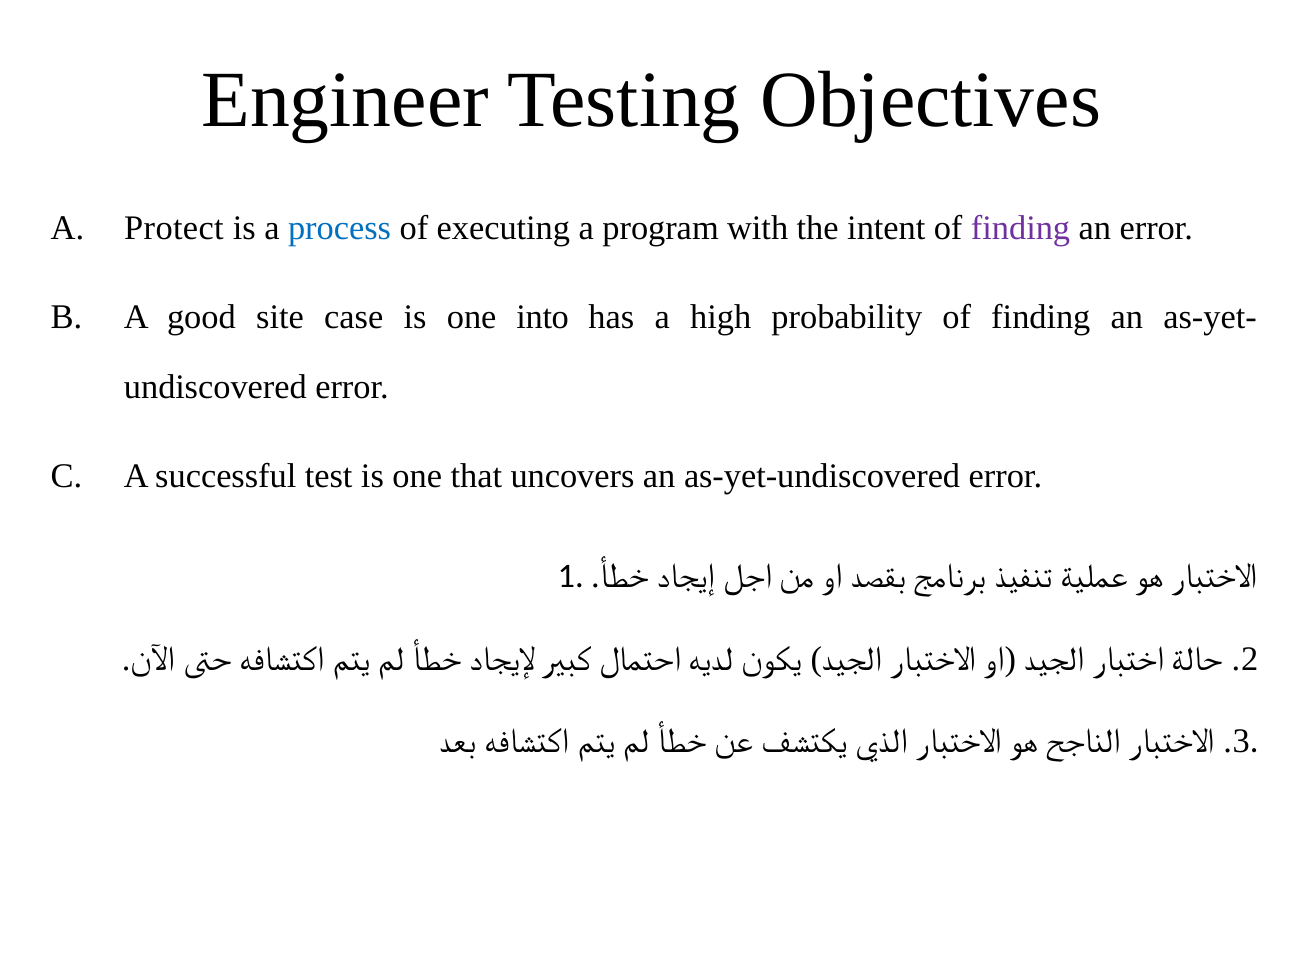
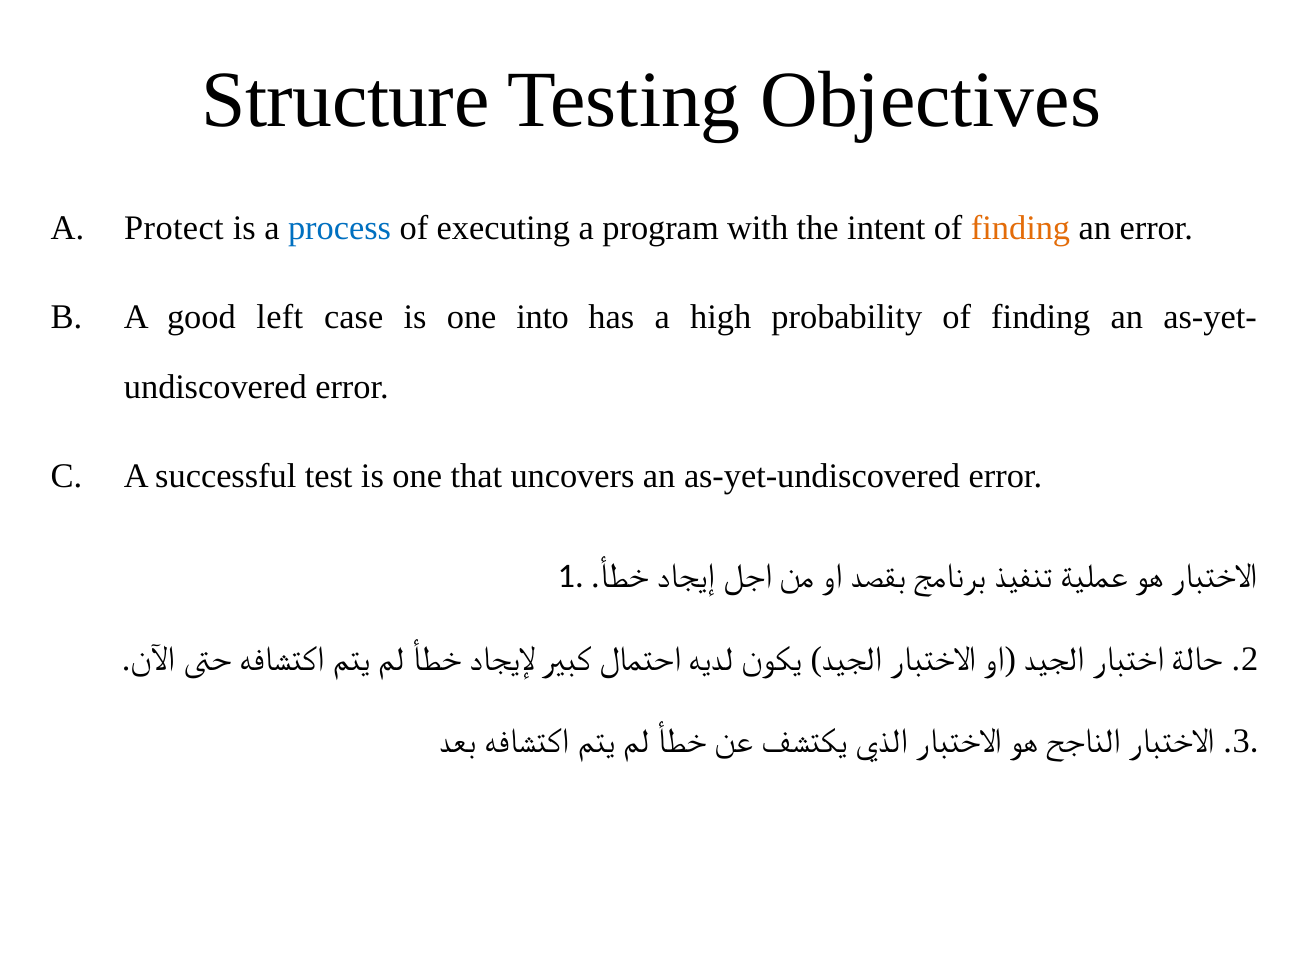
Engineer: Engineer -> Structure (345, 101)
finding colour: purple -> orange (1021, 228)
site: site -> left (280, 317)
